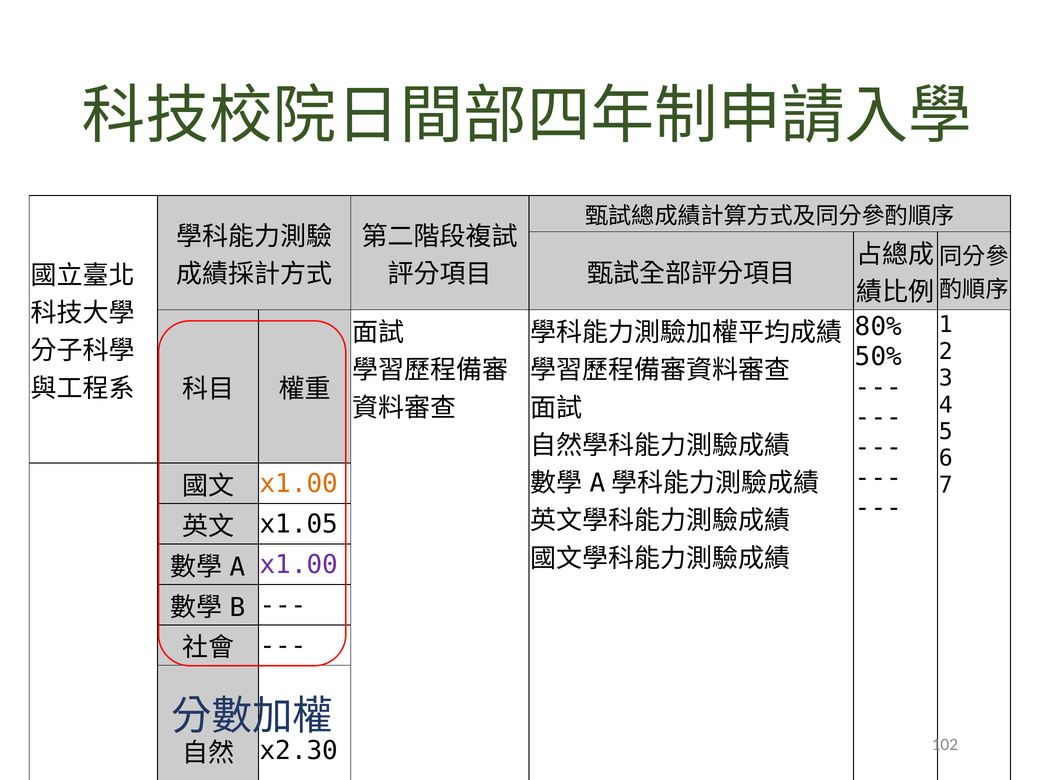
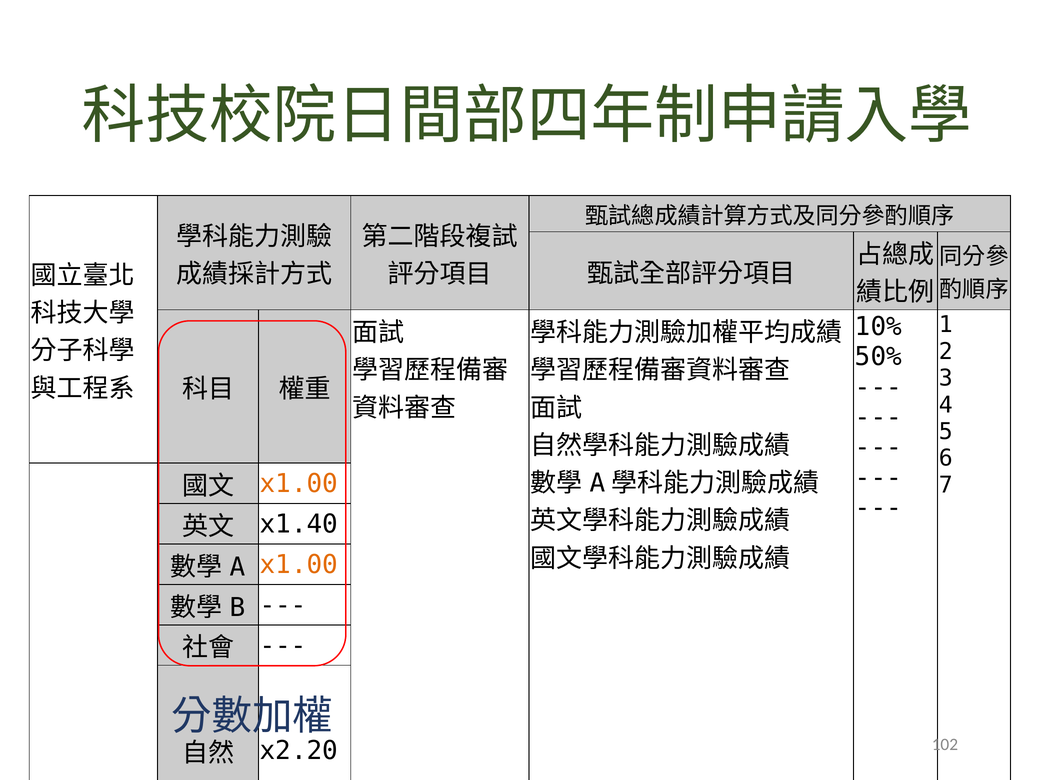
80%: 80% -> 10% (878, 327)
x1.05: x1.05 -> x1.40 (299, 524)
x1.00 colour: purple -> orange (299, 565)
x2.30: x2.30 -> x2.20 (299, 751)
